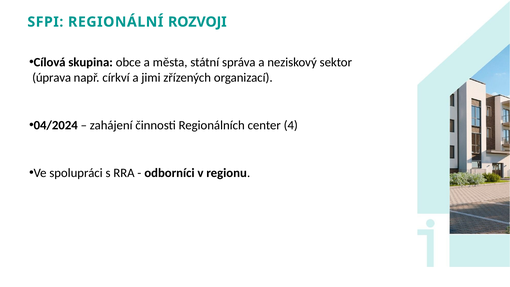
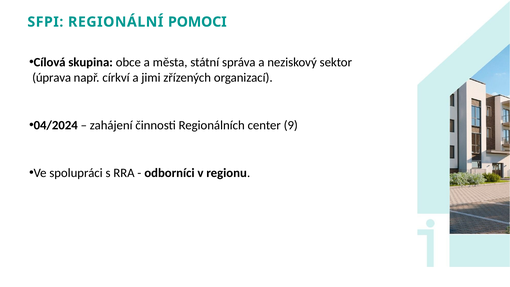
ROZVOJI: ROZVOJI -> POMOCI (197, 22)
4: 4 -> 9 (291, 125)
